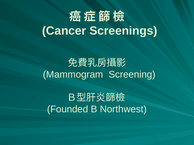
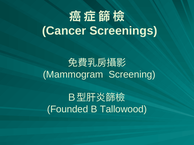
Northwest: Northwest -> Tallowood (123, 110)
